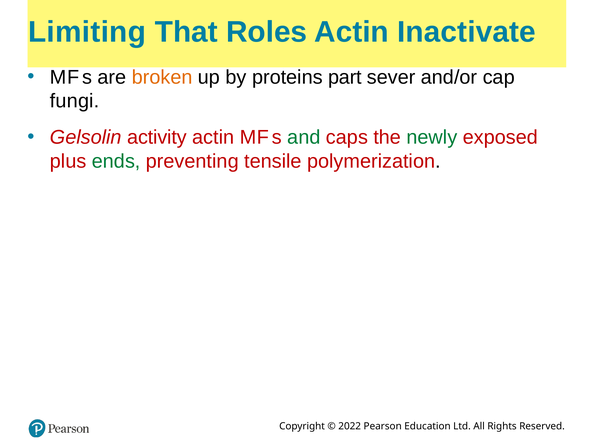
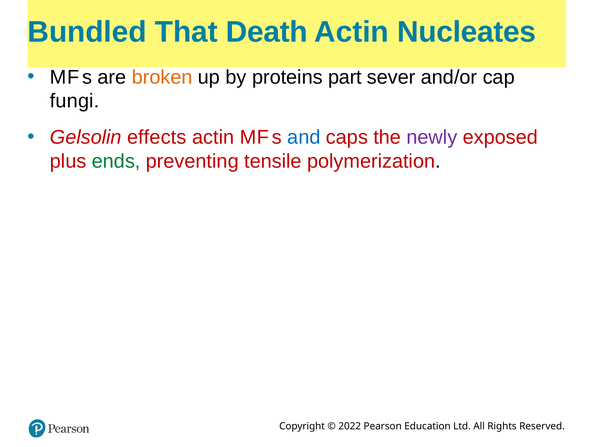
Limiting: Limiting -> Bundled (87, 32)
Roles: Roles -> Death (267, 32)
Inactivate: Inactivate -> Nucleates (467, 32)
activity: activity -> effects (157, 137)
and colour: green -> blue (304, 137)
newly colour: green -> purple (432, 137)
